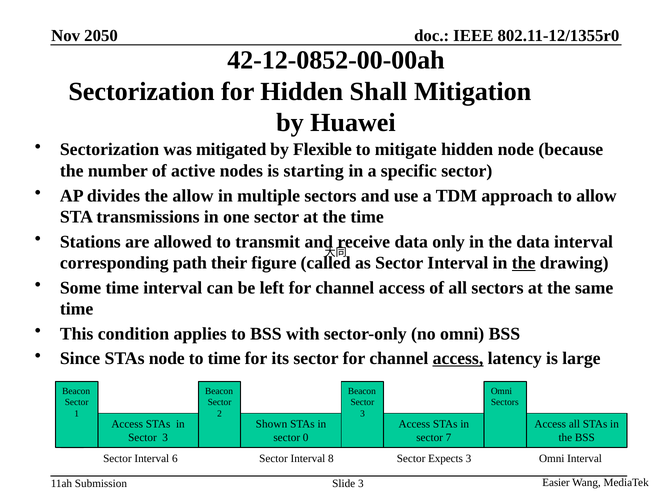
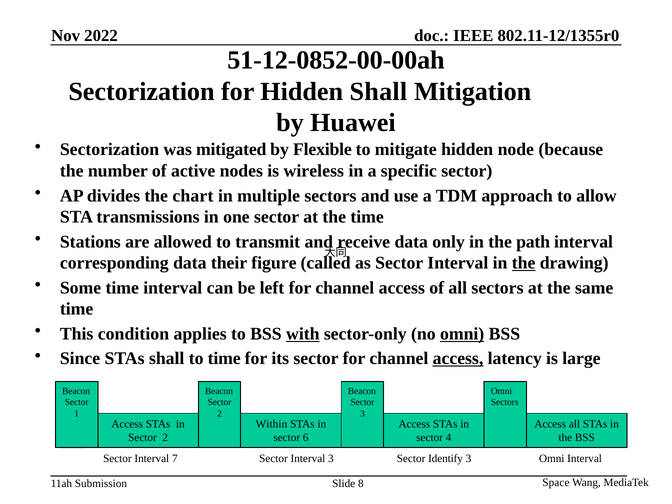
2050: 2050 -> 2022 (101, 36)
42-12-0852-00-00ah: 42-12-0852-00-00ah -> 51-12-0852-00-00ah (336, 60)
starting: starting -> wireless (314, 171)
the allow: allow -> chart (193, 196)
the data: data -> path (533, 242)
corresponding path: path -> data (190, 263)
with underline: none -> present (303, 334)
omni underline: none -> present (462, 334)
STAs node: node -> shall (167, 359)
Shown: Shown -> Within (271, 424)
3: 3 -> 2 (165, 438)
0: 0 -> 6 (306, 438)
7: 7 -> 4 (449, 438)
6: 6 -> 7 (175, 458)
Interval 8: 8 -> 3 (331, 458)
Expects: Expects -> Identify (446, 458)
Easier: Easier -> Space (556, 483)
Slide 3: 3 -> 8 (361, 484)
